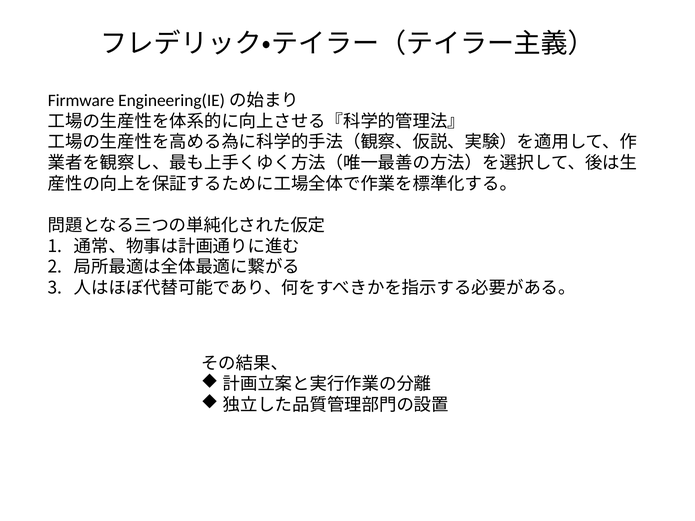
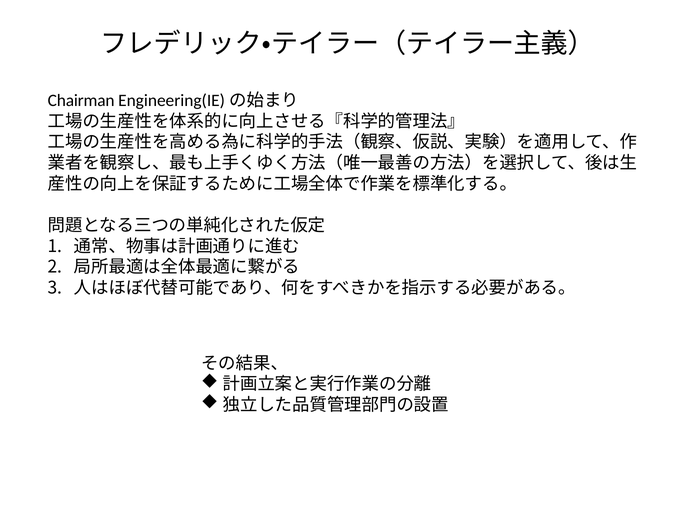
Firmware: Firmware -> Chairman (81, 101)
